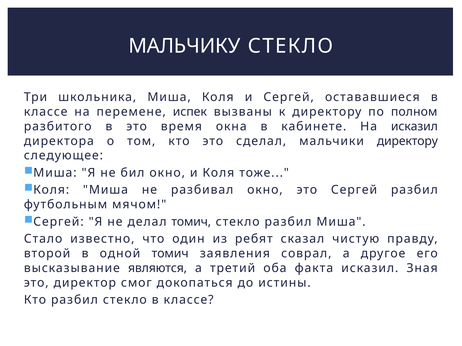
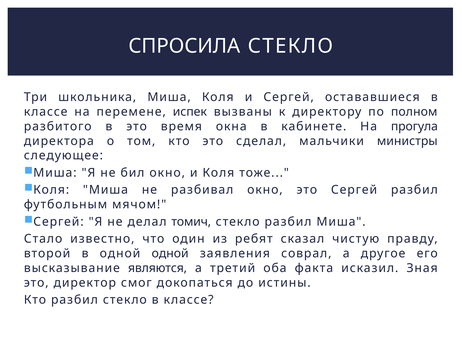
МАЛЬЧИКУ: МАЛЬЧИКУ -> СПРОСИЛА (184, 46)
На исказил: исказил -> прогула (414, 127)
мальчики директору: директору -> министры (407, 141)
одной томич: томич -> одной (170, 254)
